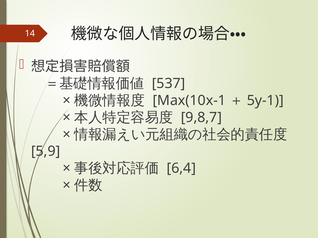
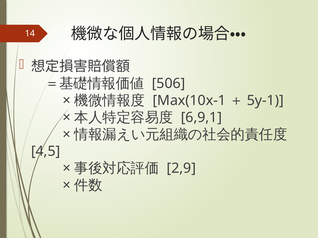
537: 537 -> 506 (169, 84)
9,8,7: 9,8,7 -> 6,9,1 (201, 118)
5,9: 5,9 -> 4,5 (46, 152)
6,4: 6,4 -> 2,9 (181, 169)
